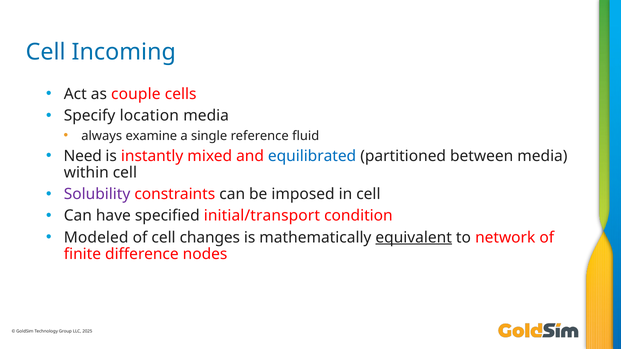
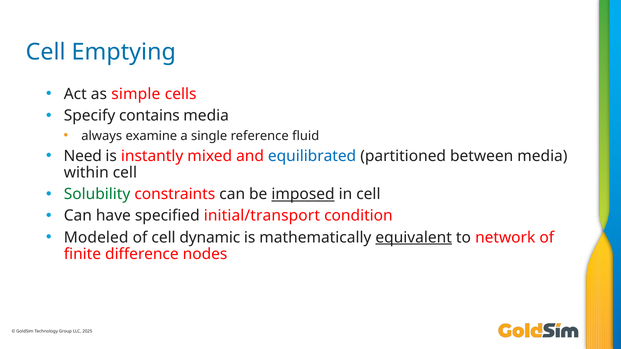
Incoming: Incoming -> Emptying (124, 52)
couple: couple -> simple (136, 94)
location: location -> contains (149, 116)
Solubility colour: purple -> green (97, 194)
imposed underline: none -> present (303, 194)
changes: changes -> dynamic (210, 238)
